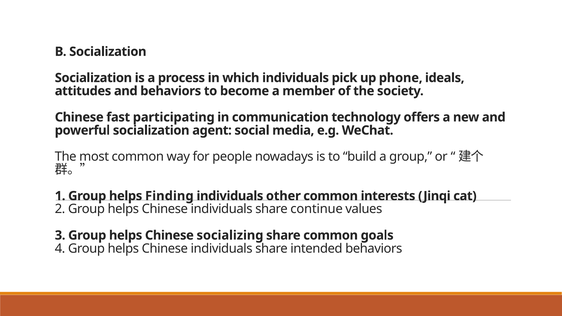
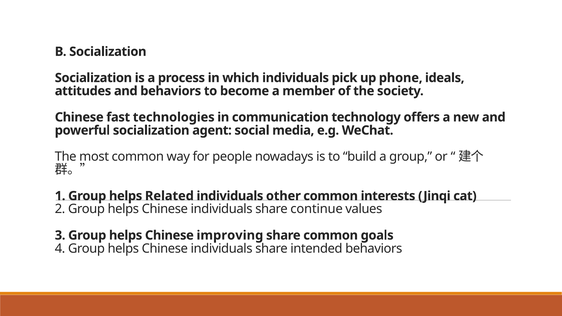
participating: participating -> technologies (174, 117)
Finding: Finding -> Related (169, 196)
socializing: socializing -> improving (230, 235)
